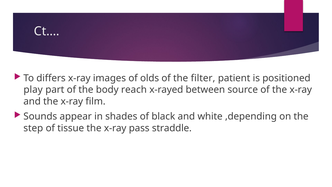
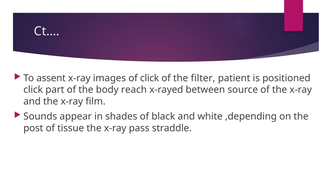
differs: differs -> assent (51, 78)
of olds: olds -> click (150, 78)
play: play -> click (33, 90)
step: step -> post (33, 128)
